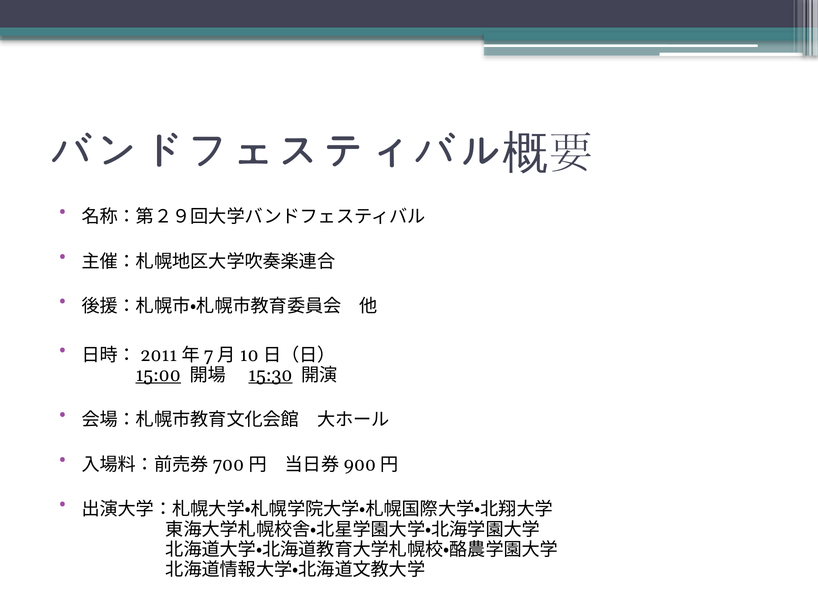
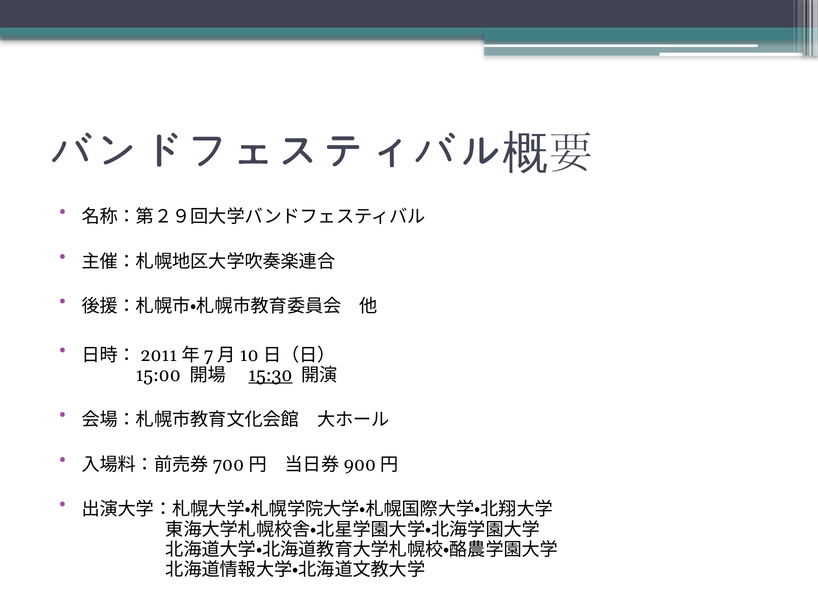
15:00 underline: present -> none (158, 375)
